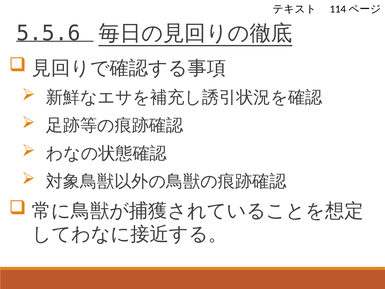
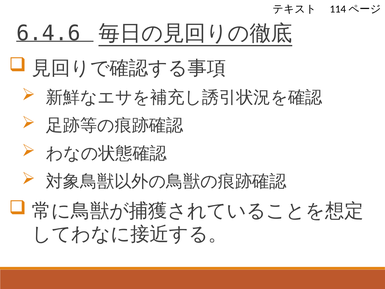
5.5.6: 5.5.6 -> 6.4.6 (48, 33)
